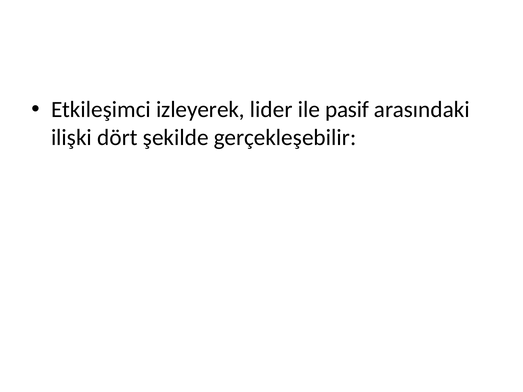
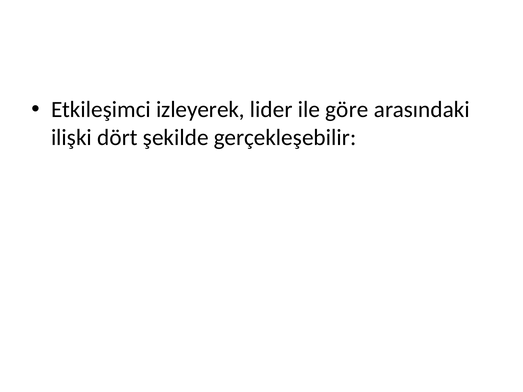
pasif: pasif -> göre (347, 110)
